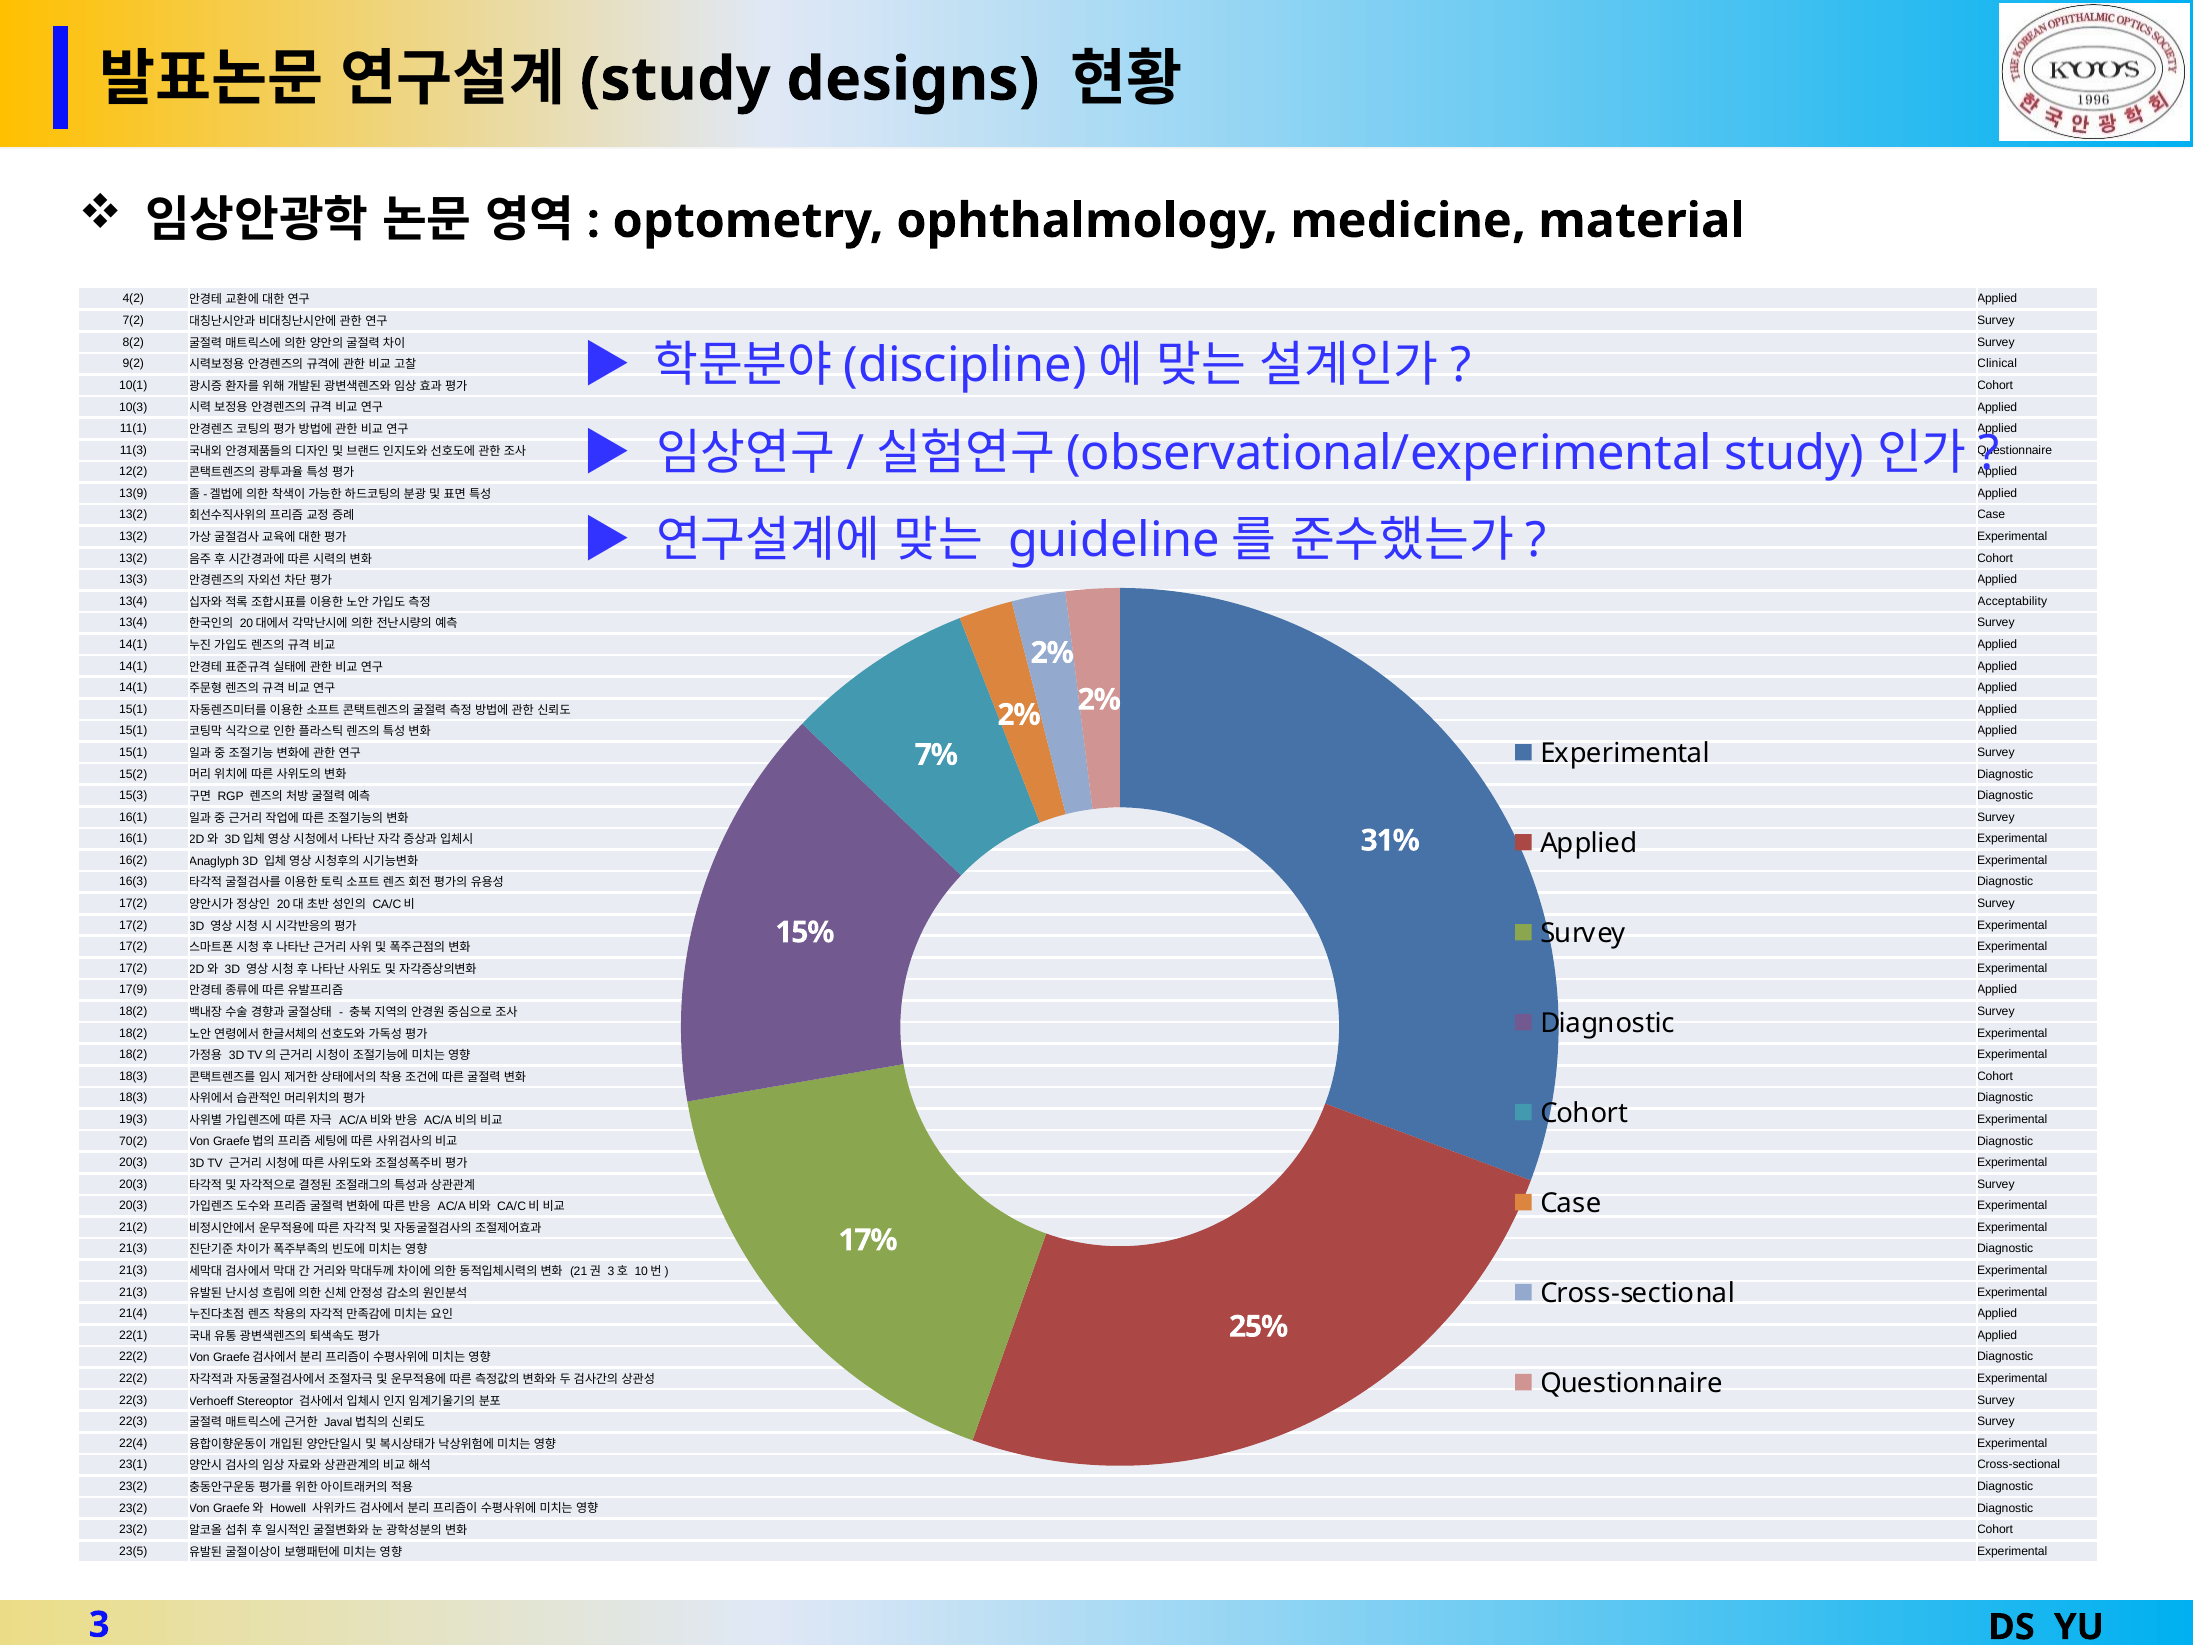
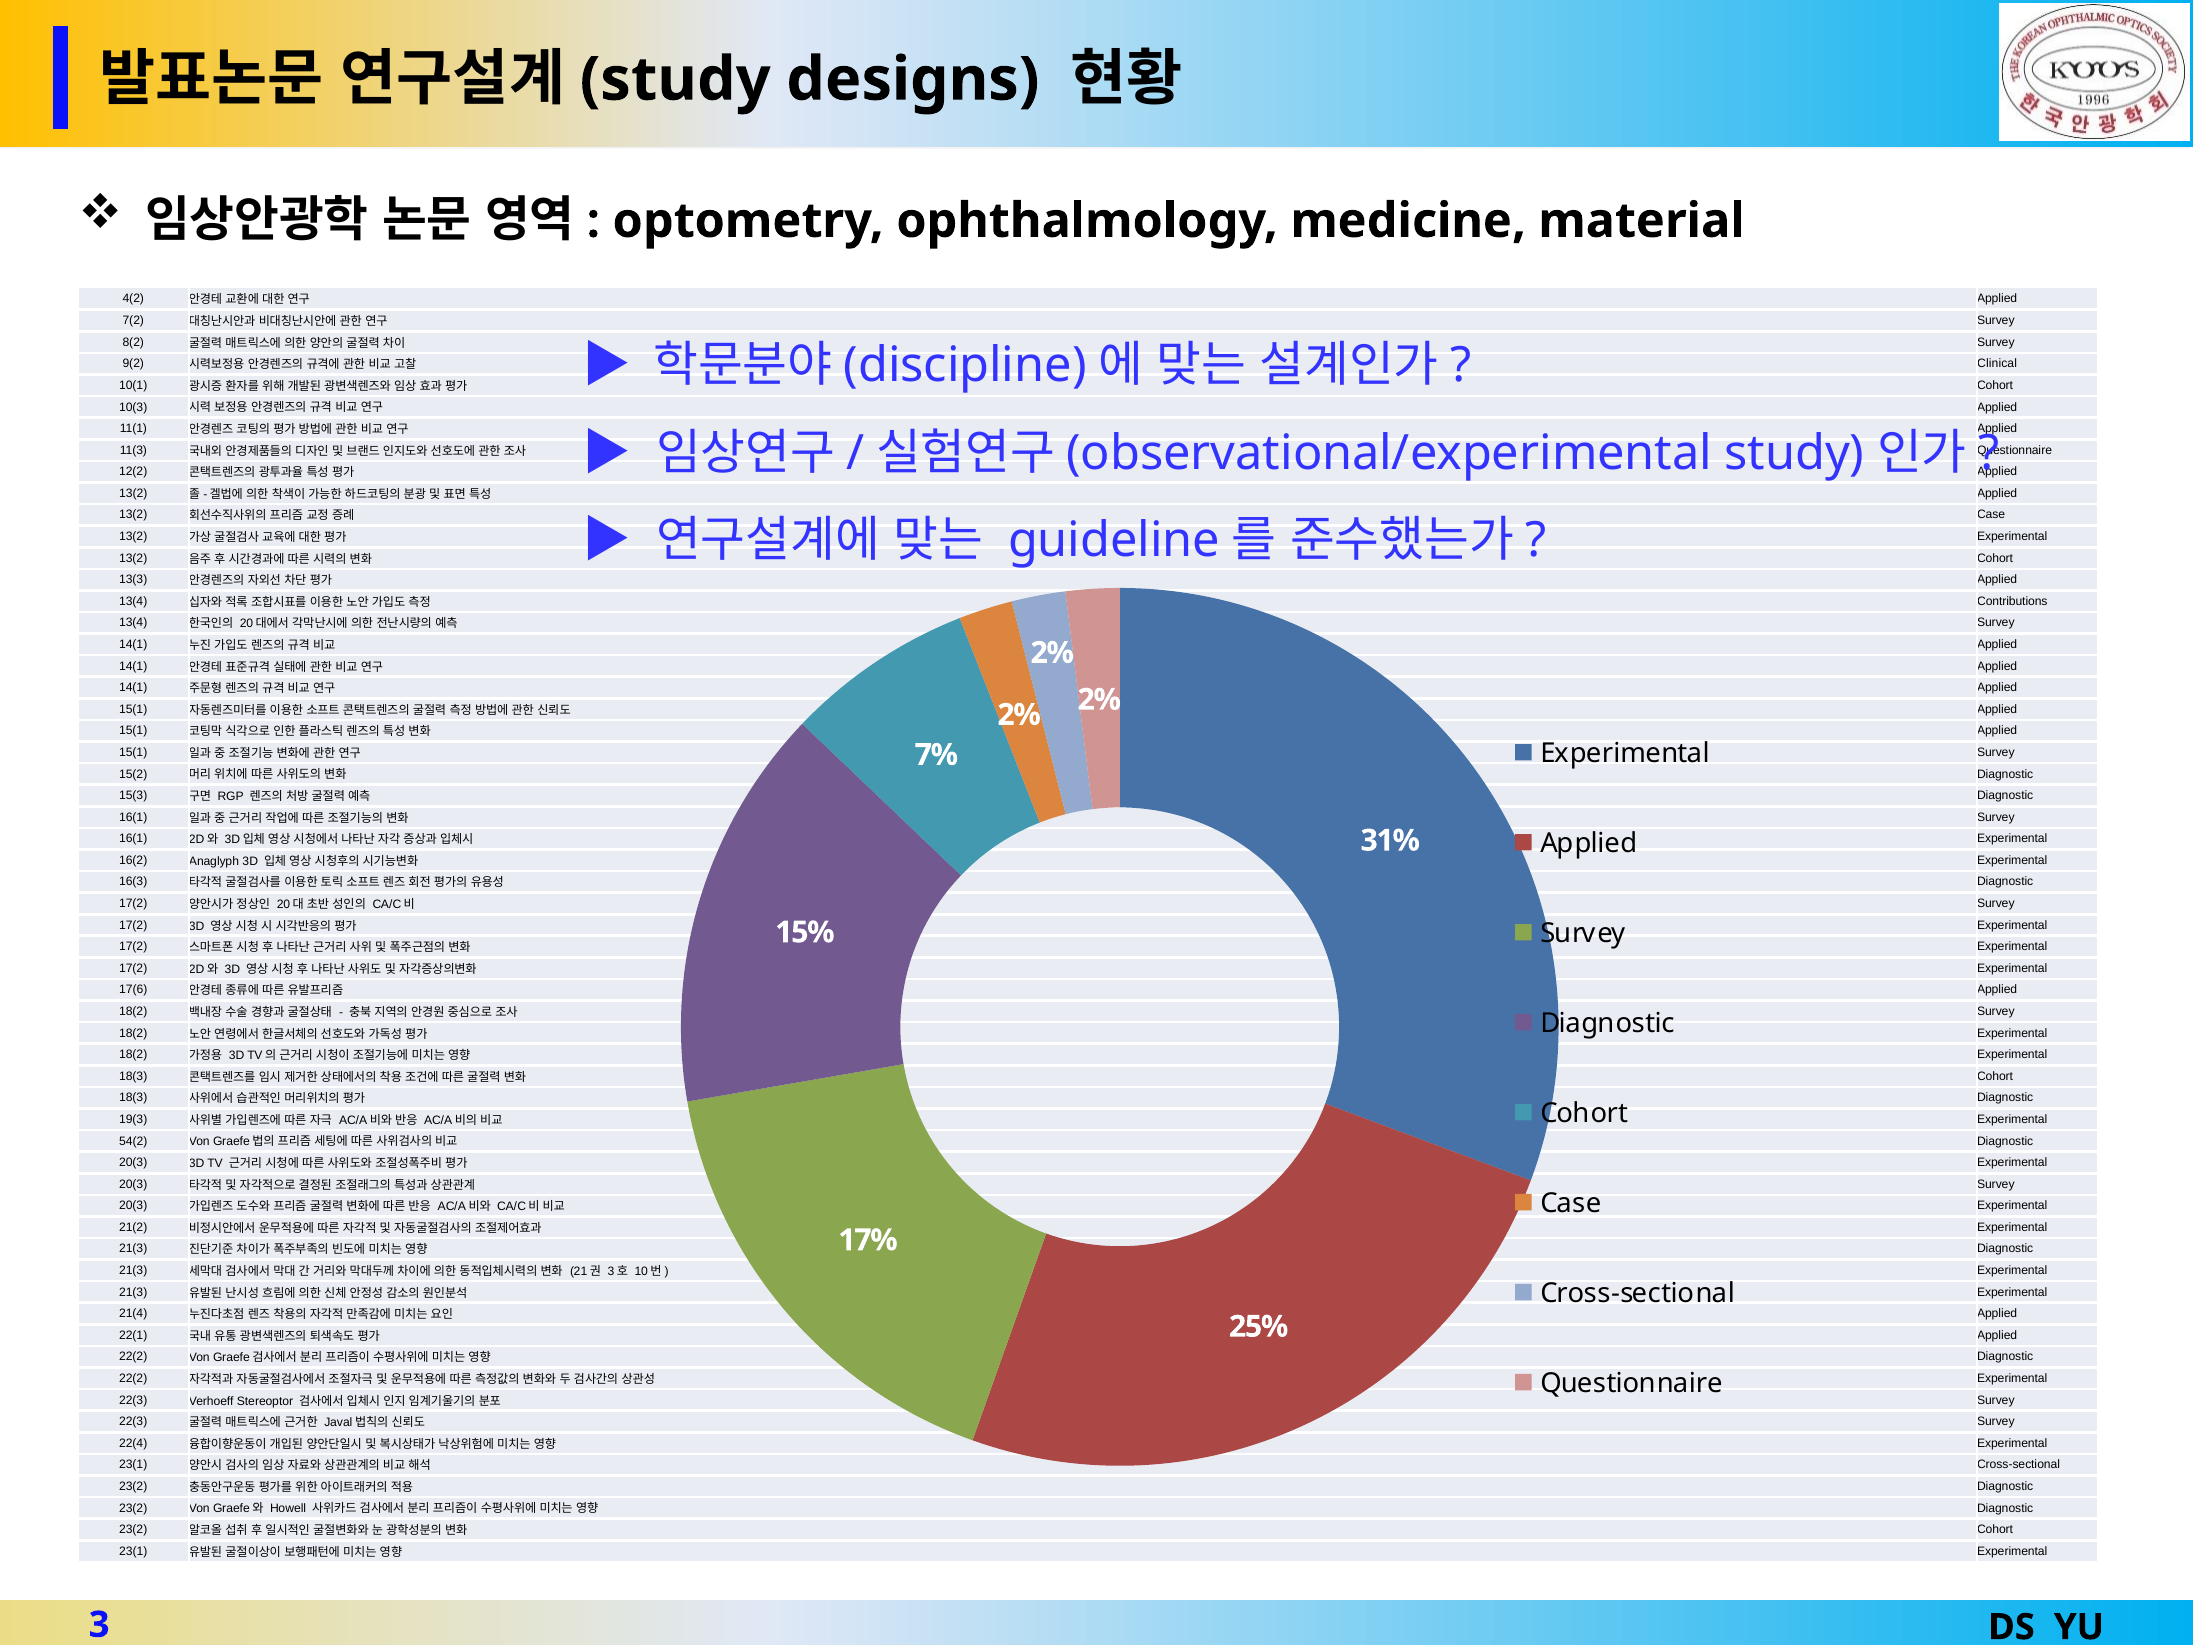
13(9: 13(9 -> 13(2 (133, 493)
Acceptability: Acceptability -> Contributions (2012, 601)
17(9: 17(9 -> 17(6 (133, 990)
70(2: 70(2 -> 54(2 (133, 1141)
23(5: 23(5 -> 23(1 (133, 1551)
